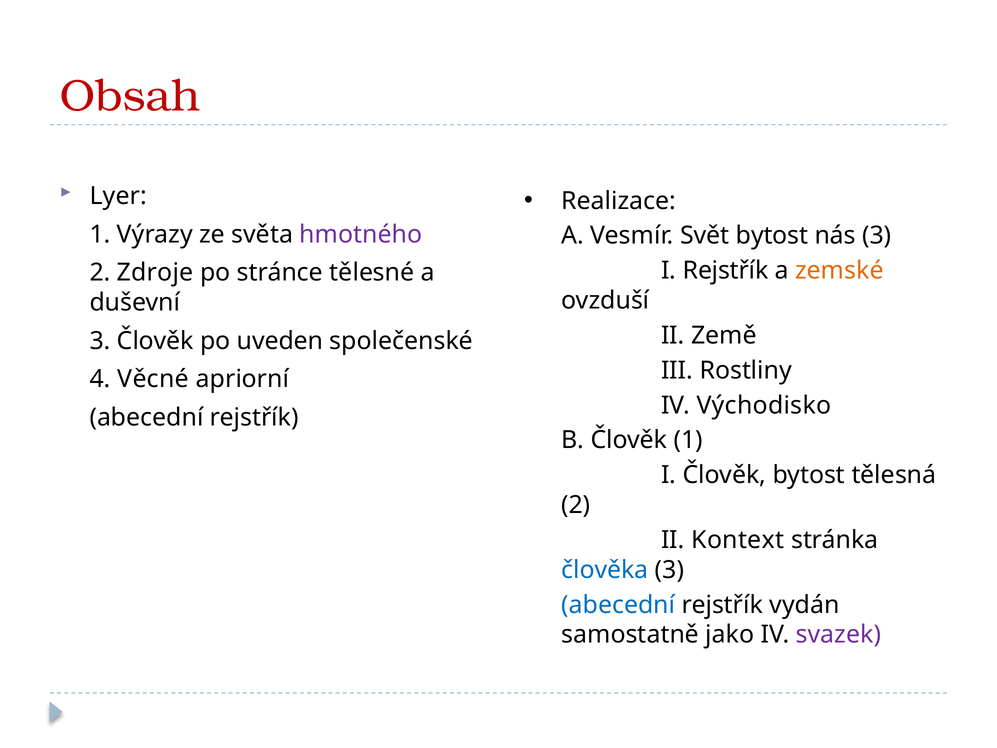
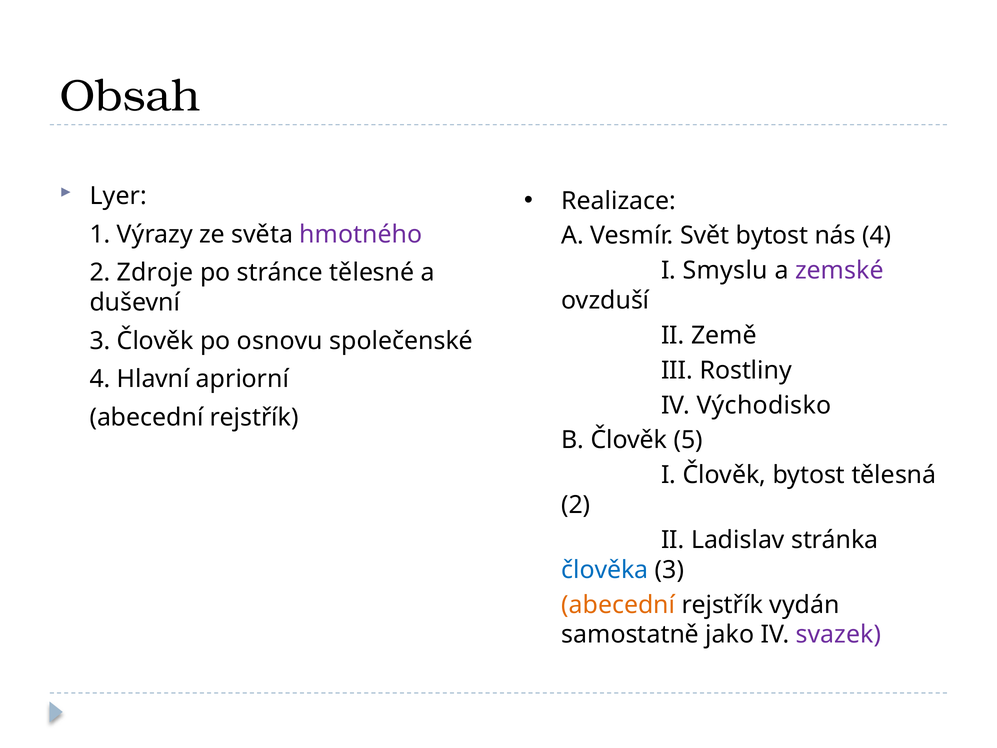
Obsah colour: red -> black (130, 96)
nás 3: 3 -> 4 (877, 236)
I Rejstřík: Rejstřík -> Smyslu (725, 271)
zemské colour: orange -> purple (839, 271)
uveden: uveden -> osnovu (280, 341)
Věcné: Věcné -> Hlavní (153, 379)
Člověk 1: 1 -> 5 (688, 440)
Kontext: Kontext -> Ladislav (738, 540)
abecední colour: blue -> orange (618, 605)
